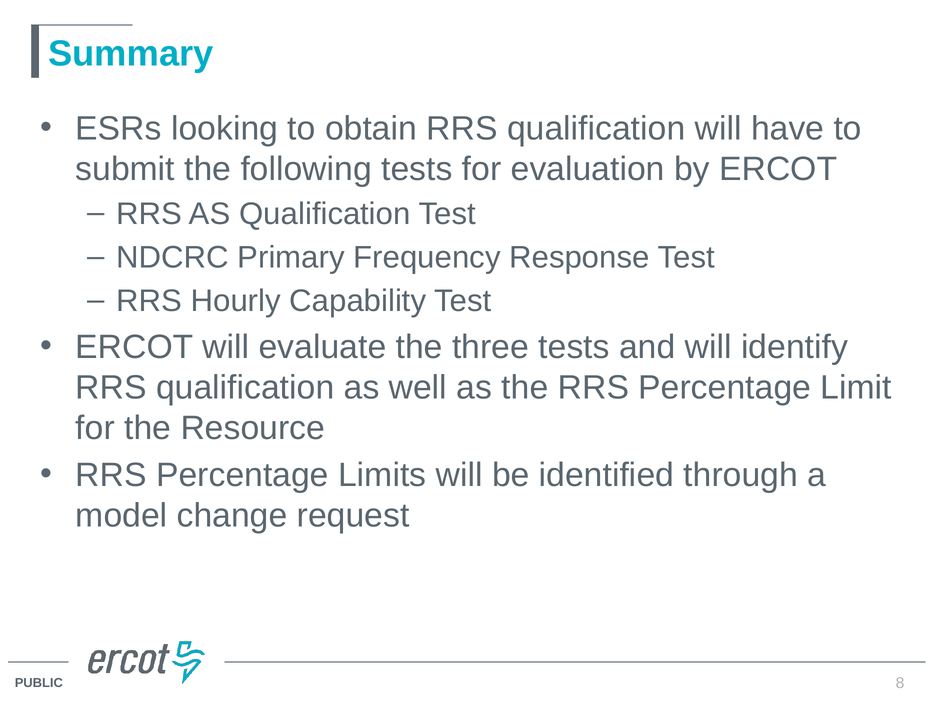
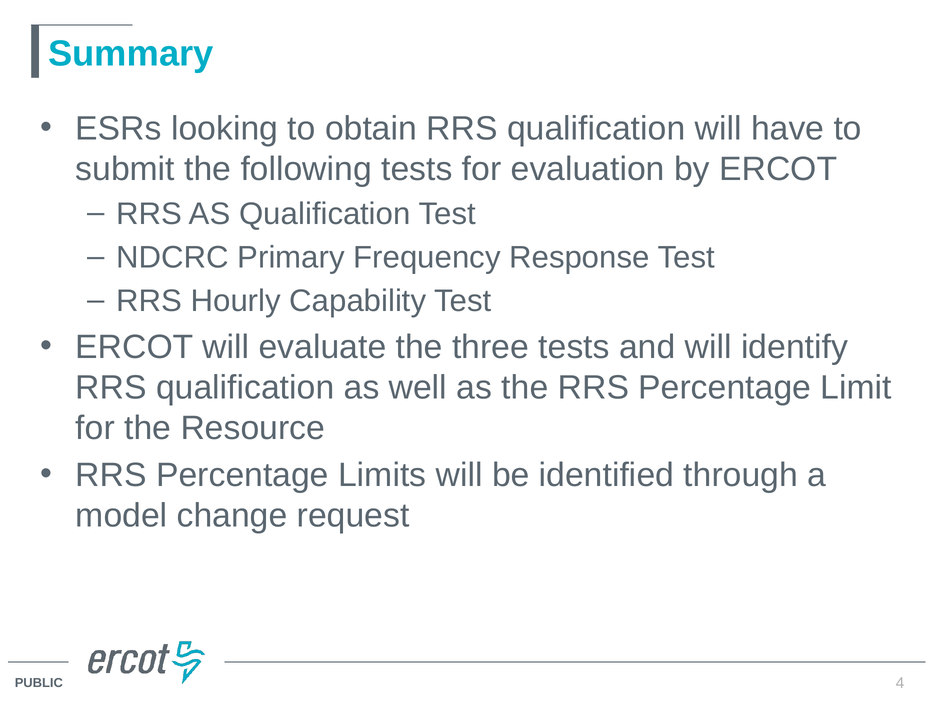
8: 8 -> 4 (900, 683)
